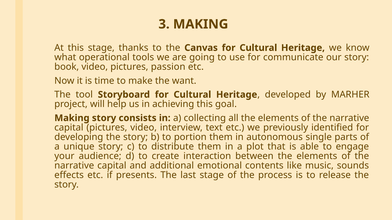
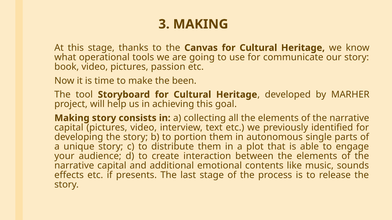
want: want -> been (184, 81)
